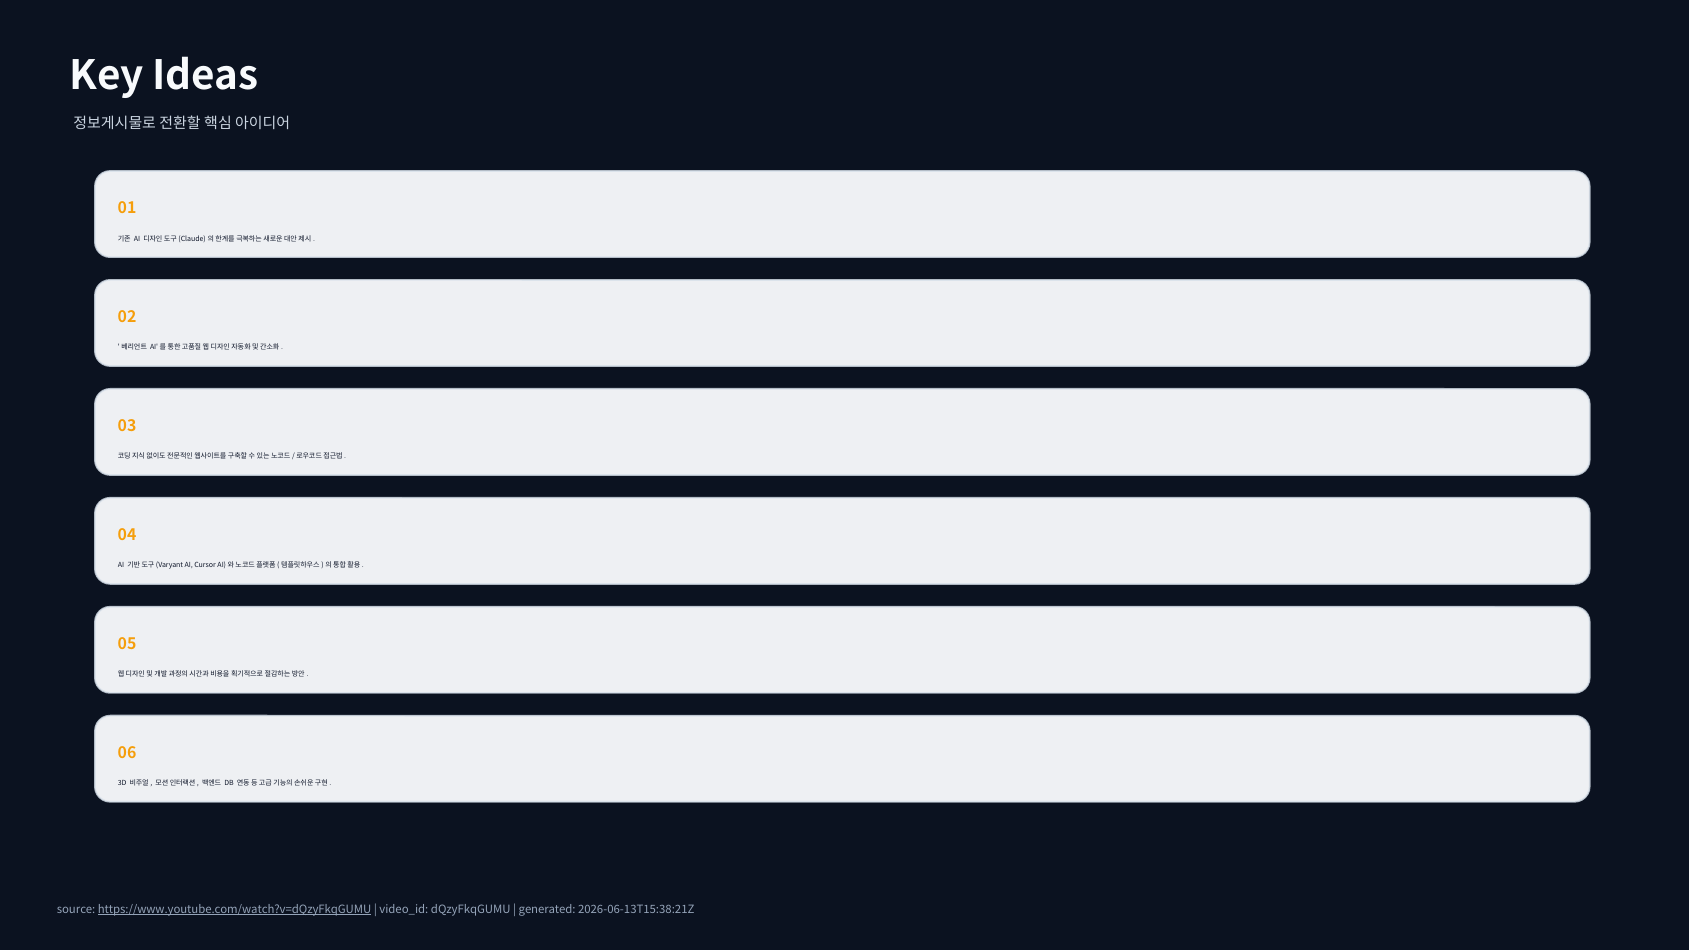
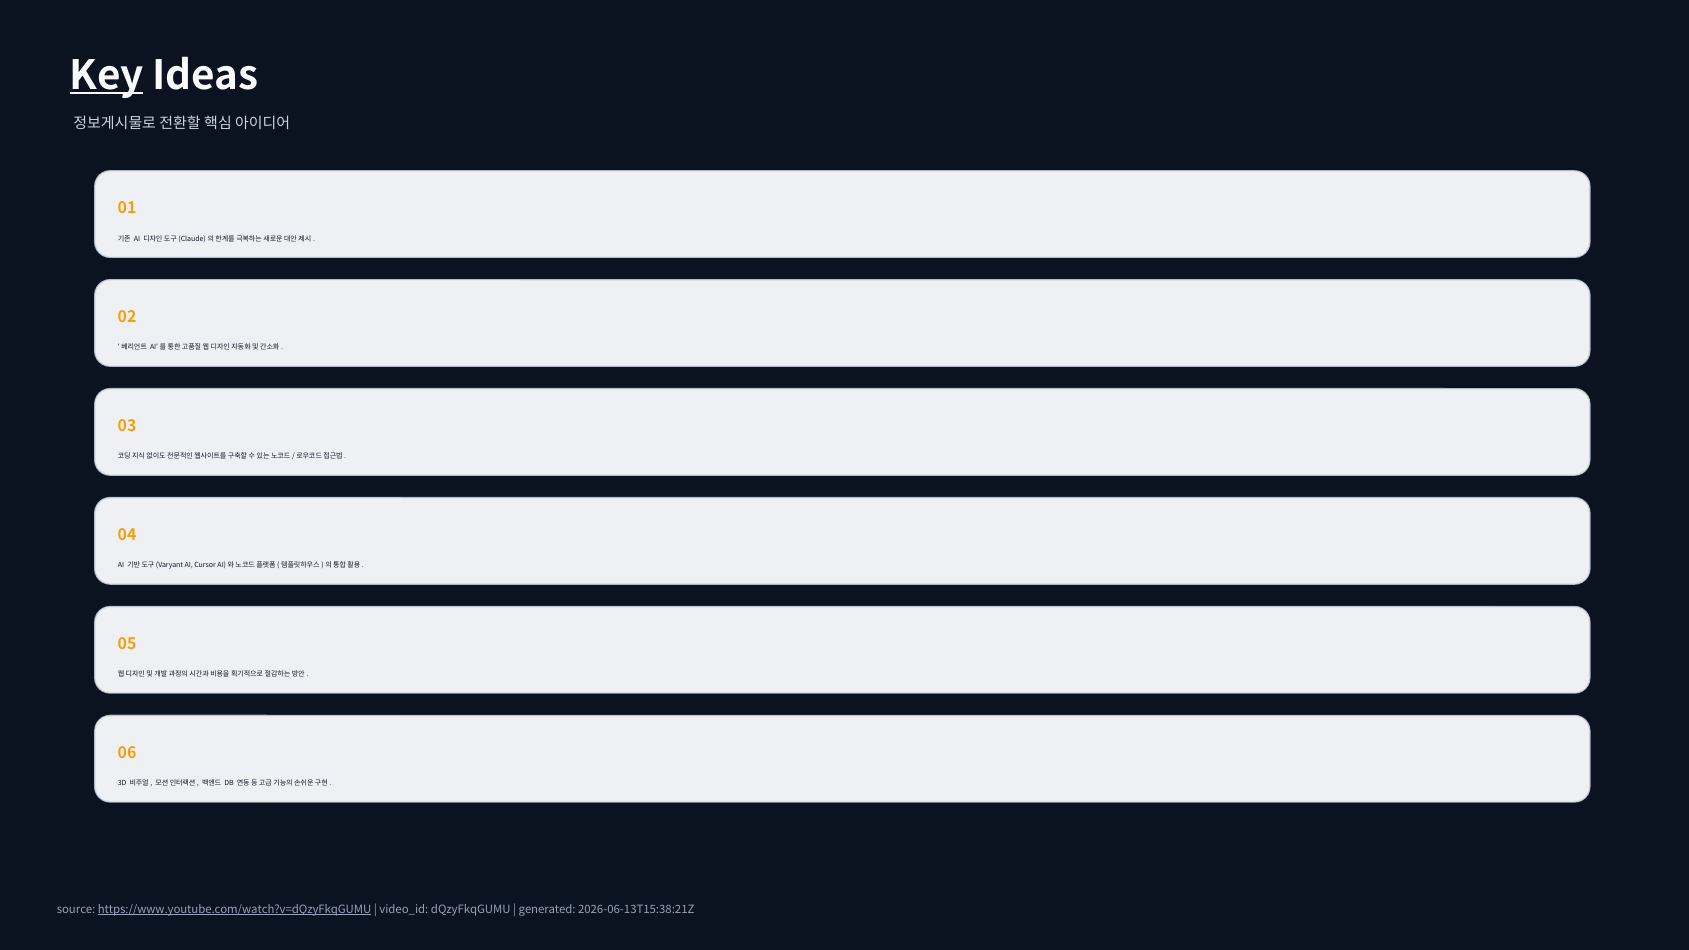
Key underline: none -> present (107, 76)
